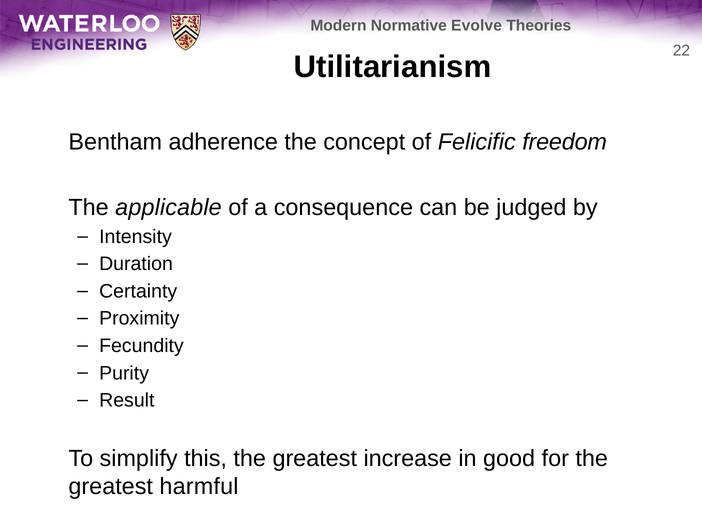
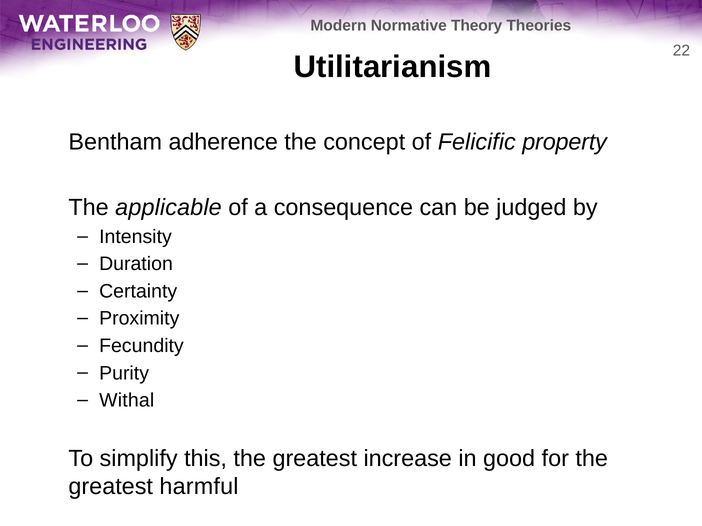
Evolve: Evolve -> Theory (477, 26)
freedom: freedom -> property (565, 142)
Result: Result -> Withal (127, 401)
